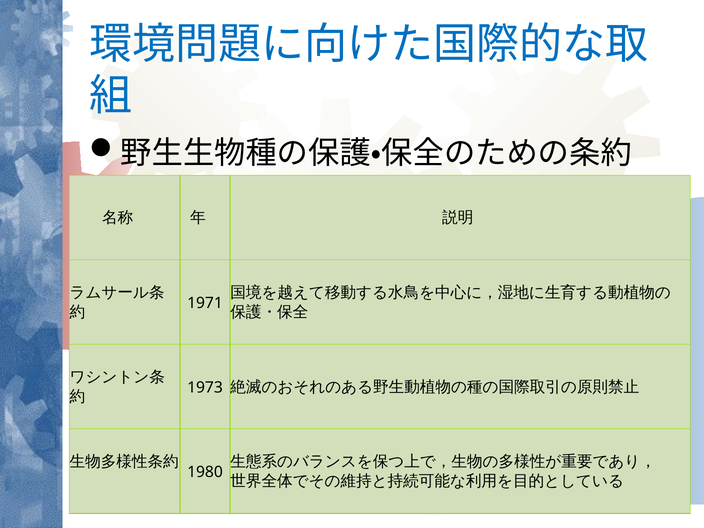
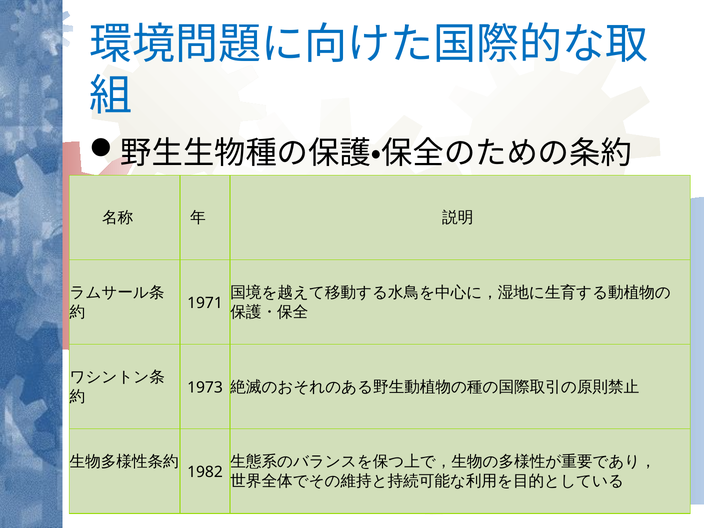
1980: 1980 -> 1982 (205, 472)
